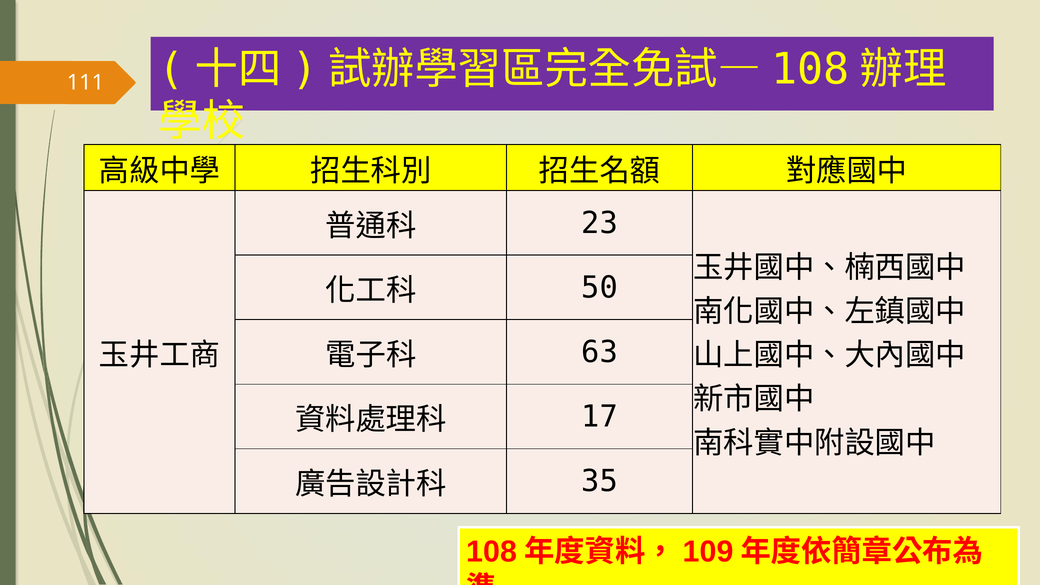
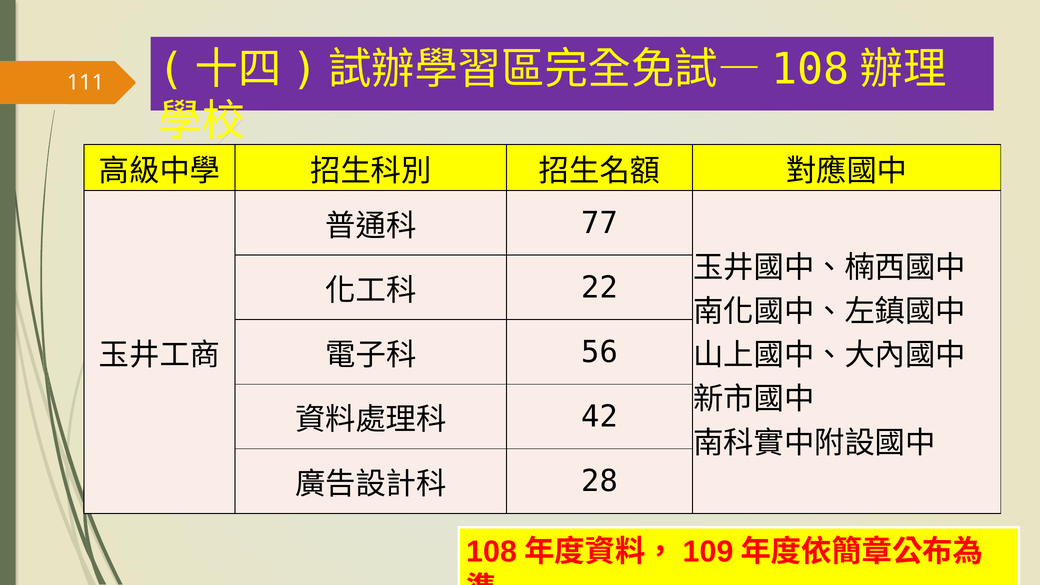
23: 23 -> 77 (600, 223)
50: 50 -> 22 (600, 288)
63: 63 -> 56 (600, 352)
17: 17 -> 42 (600, 417)
35: 35 -> 28 (600, 481)
